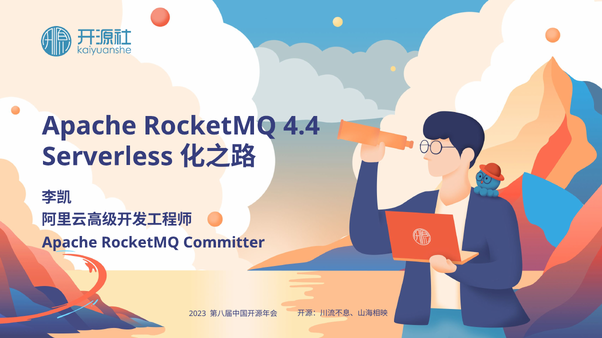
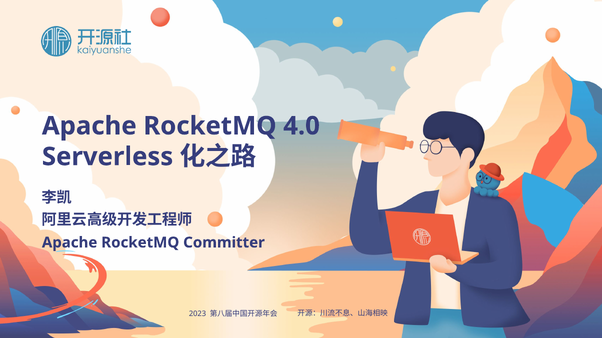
4.4: 4.4 -> 4.0 (302, 126)
